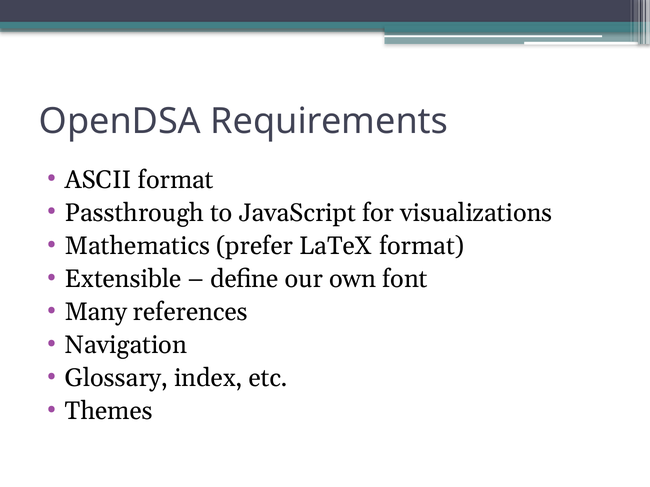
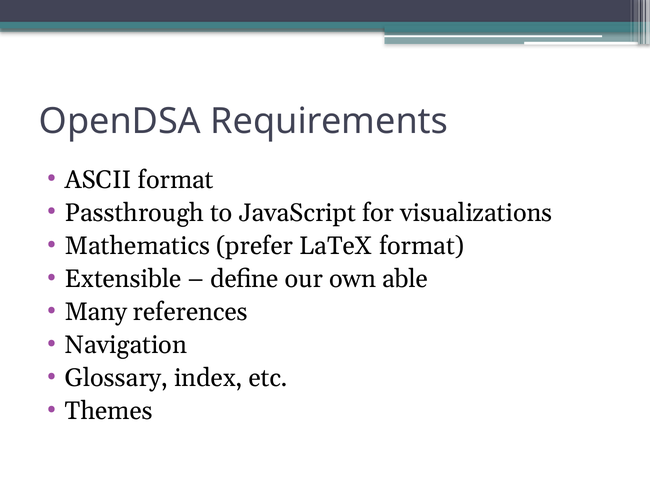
font: font -> able (405, 279)
